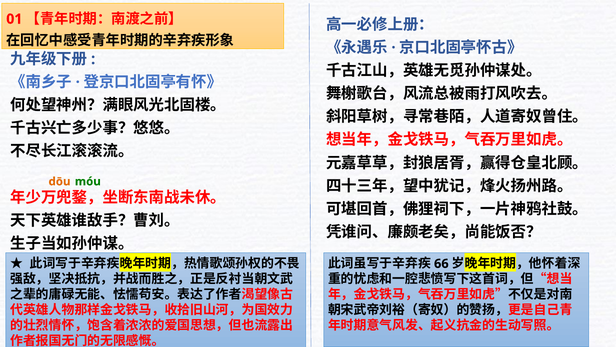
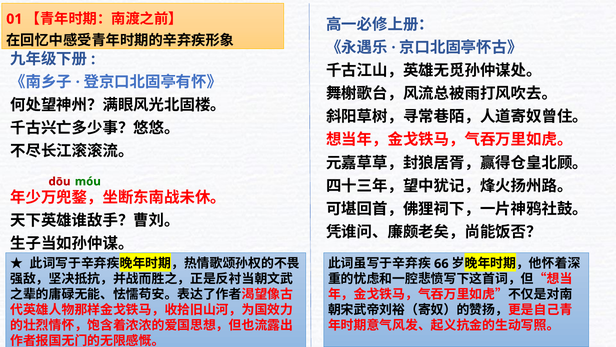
dōu colour: orange -> red (59, 181)
